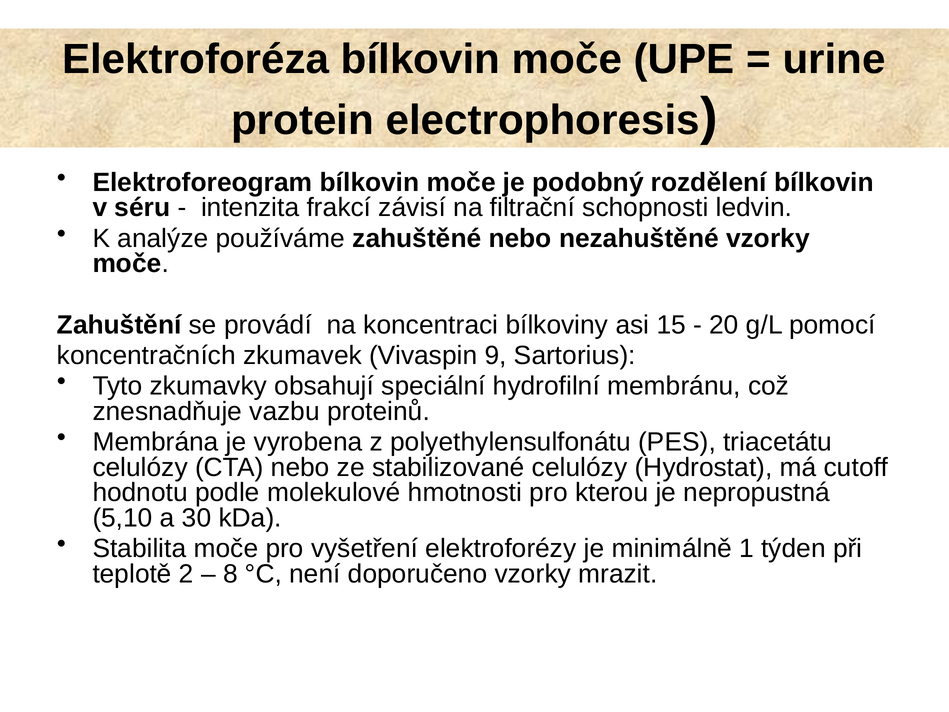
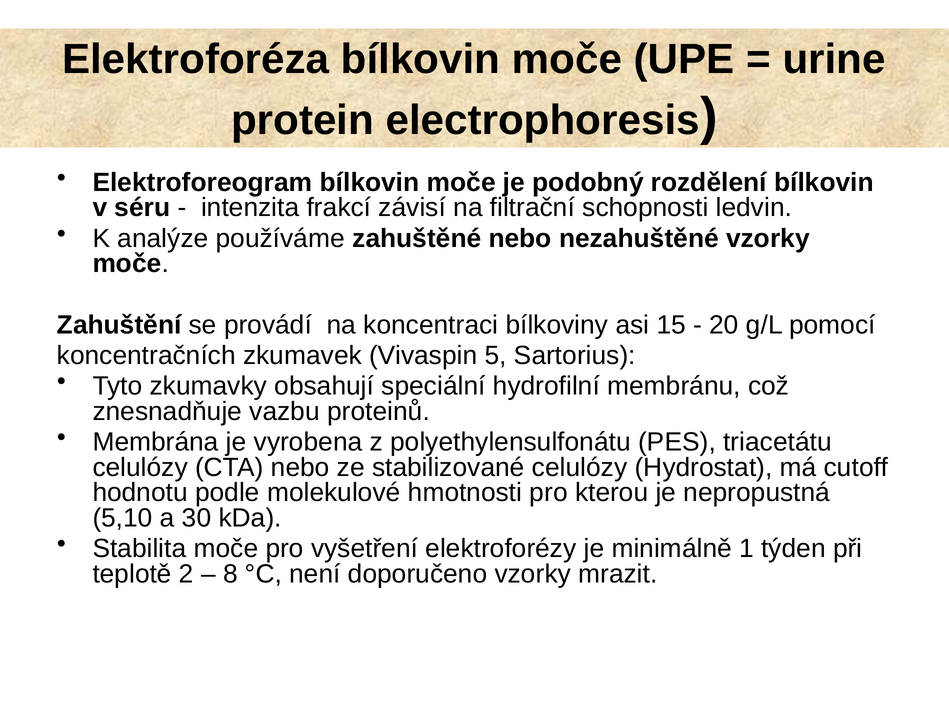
9: 9 -> 5 (496, 355)
